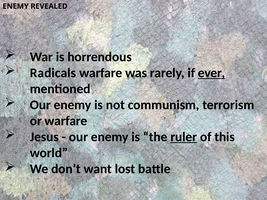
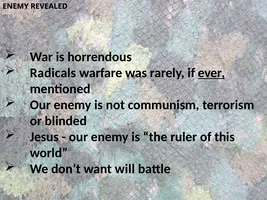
or warfare: warfare -> blinded (66, 121)
ruler underline: present -> none (184, 137)
lost: lost -> will (125, 169)
